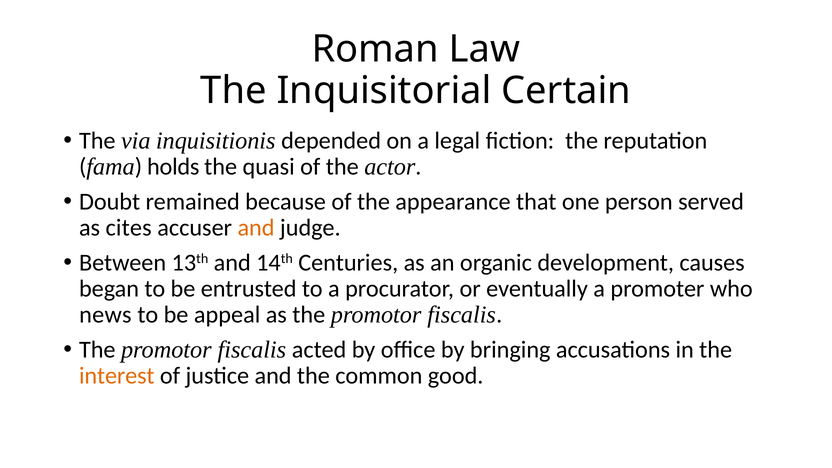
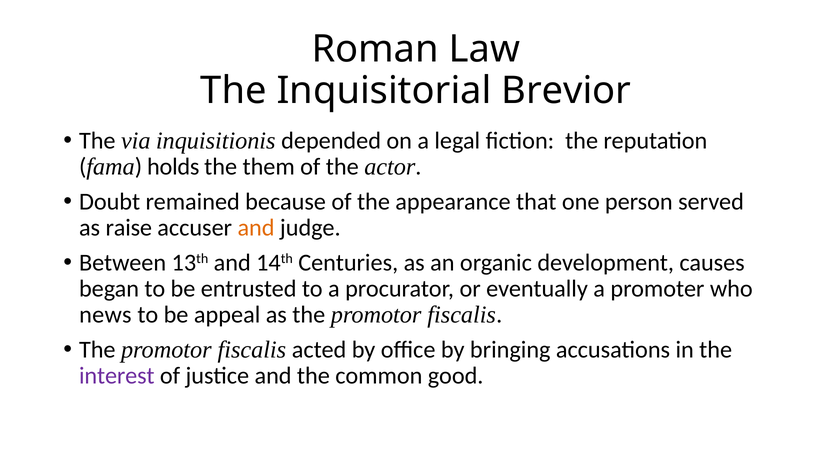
Certain: Certain -> Brevior (566, 90)
quasi: quasi -> them (269, 167)
cites: cites -> raise (129, 228)
interest colour: orange -> purple (117, 376)
